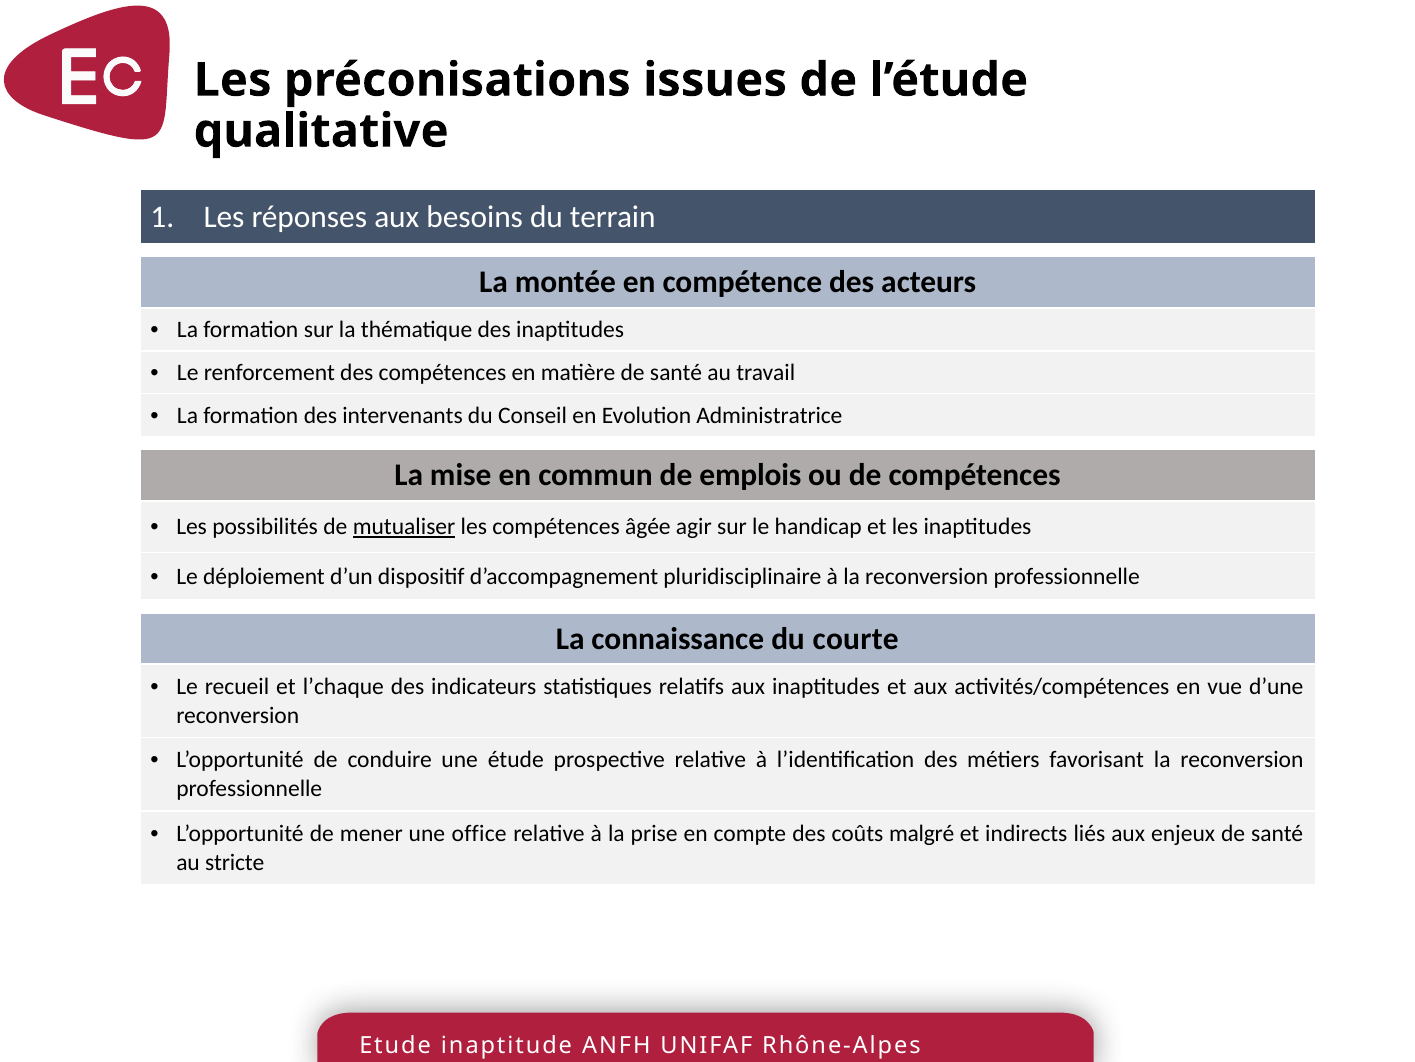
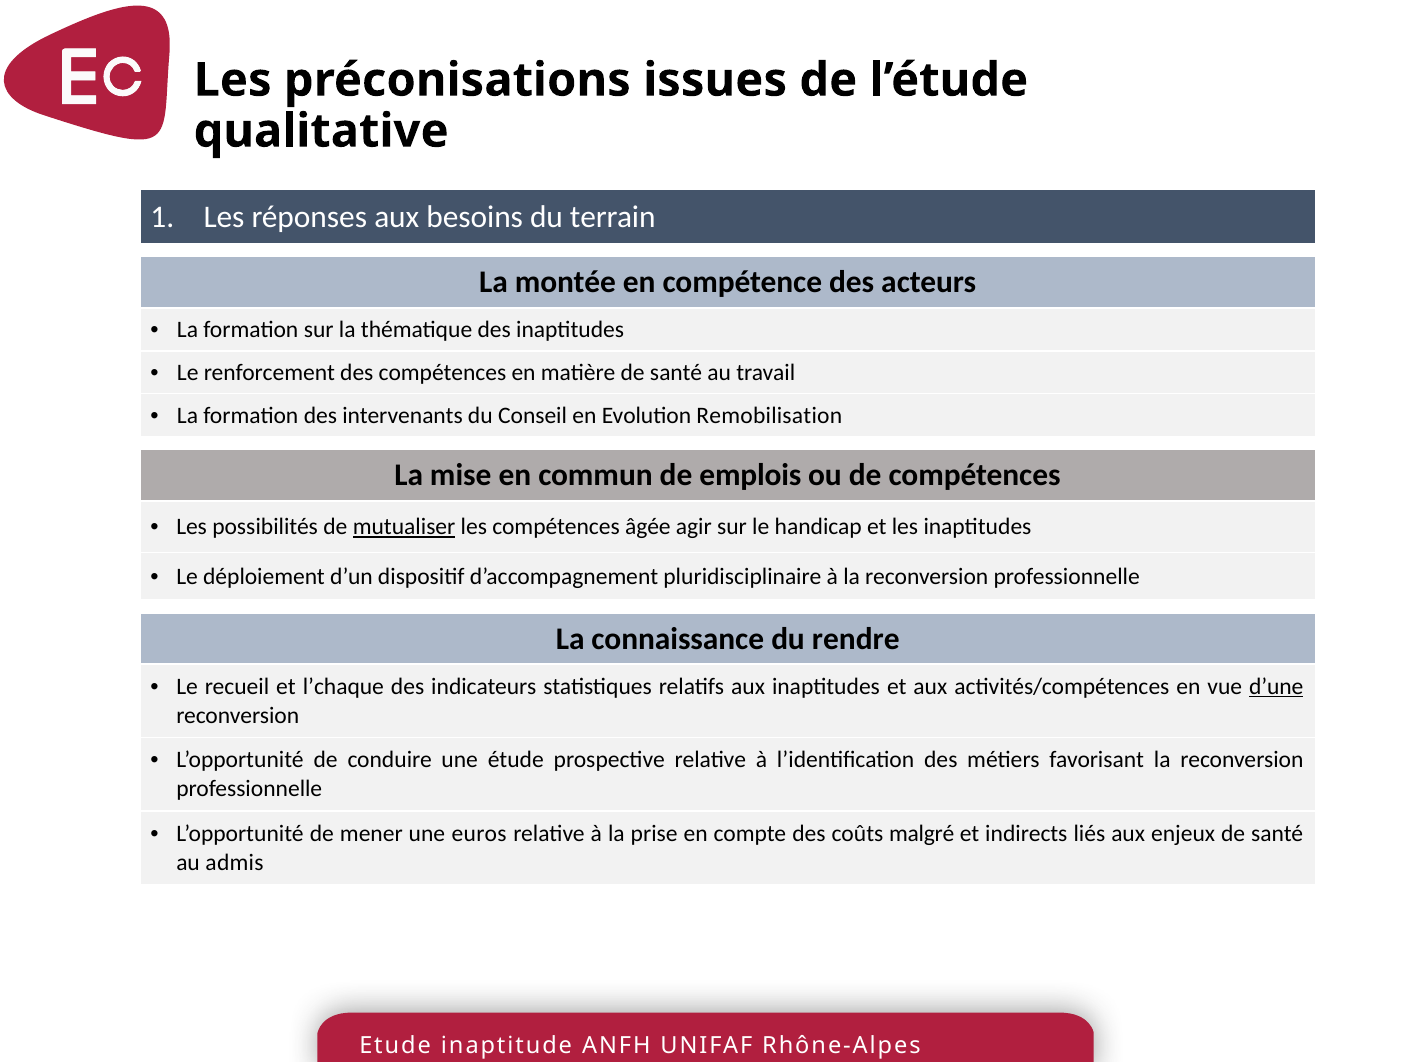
Administratrice: Administratrice -> Remobilisation (769, 415)
courte: courte -> rendre (856, 638)
d’une underline: none -> present (1276, 686)
office: office -> euros (479, 833)
stricte: stricte -> admis (235, 862)
